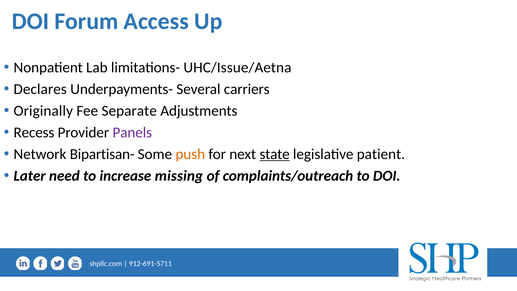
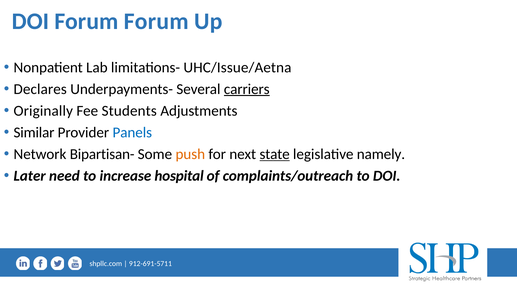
Forum Access: Access -> Forum (156, 21)
carriers underline: none -> present (247, 89)
Separate: Separate -> Students (129, 111)
Recess: Recess -> Similar (34, 132)
Panels colour: purple -> blue (132, 132)
patient: patient -> namely (381, 154)
missing: missing -> hospital (179, 176)
